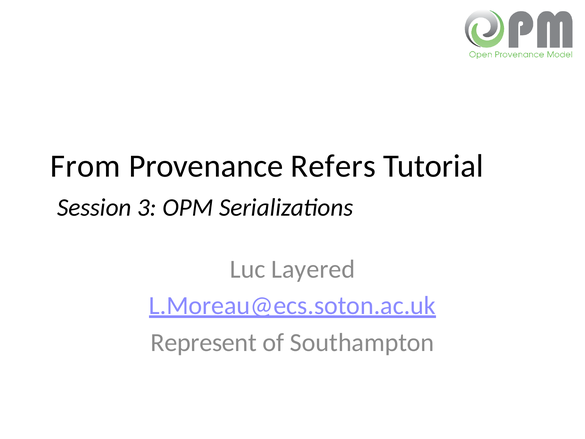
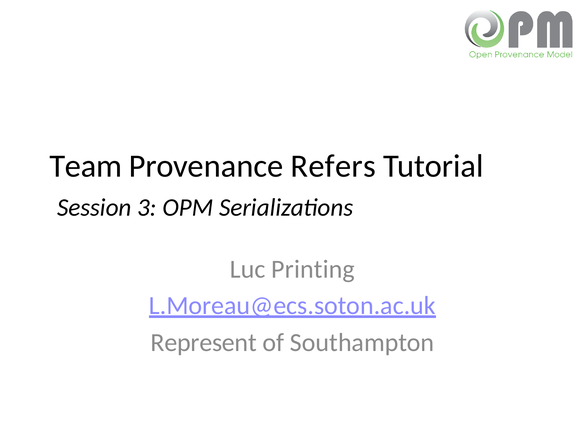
From: From -> Team (86, 166)
Layered: Layered -> Printing (313, 269)
